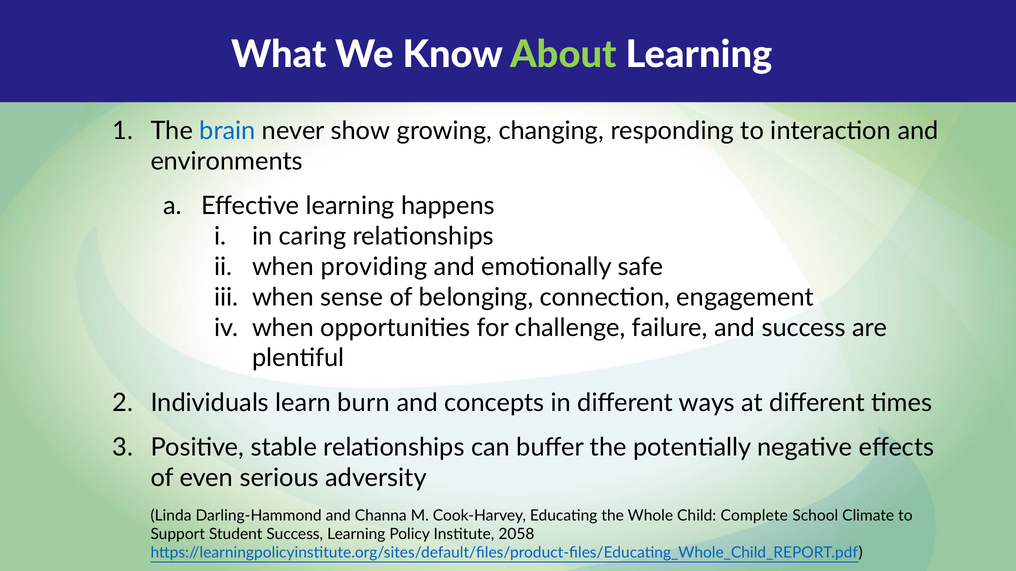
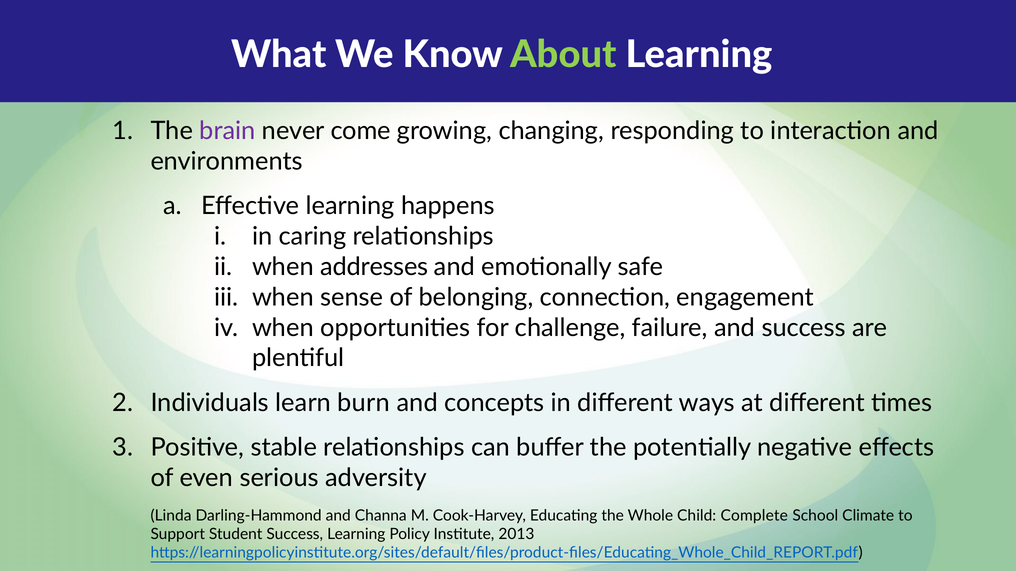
brain colour: blue -> purple (227, 131)
show: show -> come (361, 131)
providing: providing -> addresses (374, 267)
2058: 2058 -> 2013 (516, 535)
